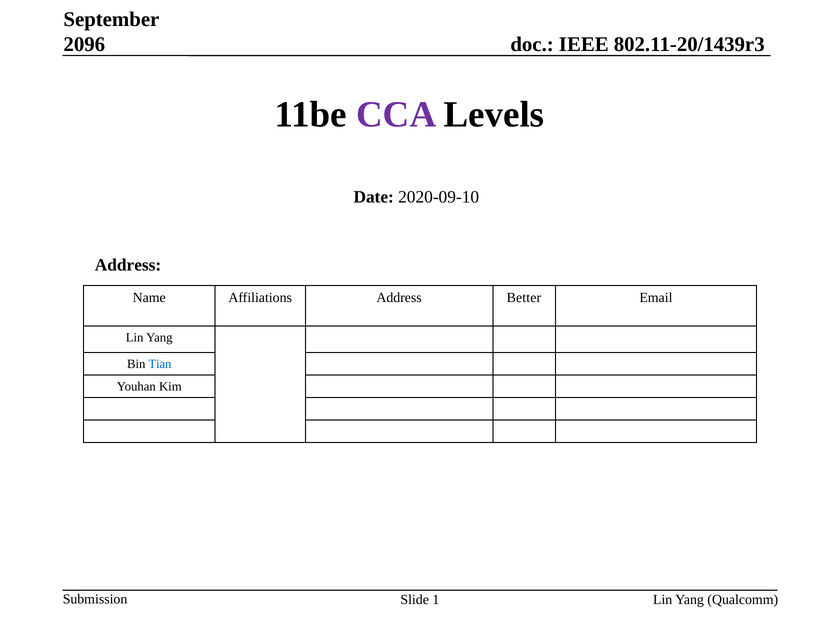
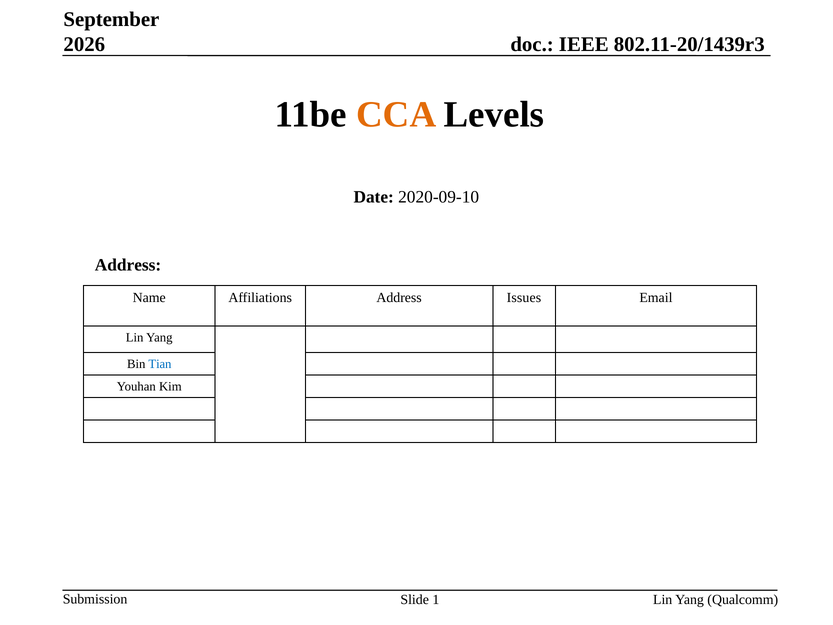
2096: 2096 -> 2026 (84, 44)
CCA colour: purple -> orange (396, 114)
Better: Better -> Issues (524, 297)
